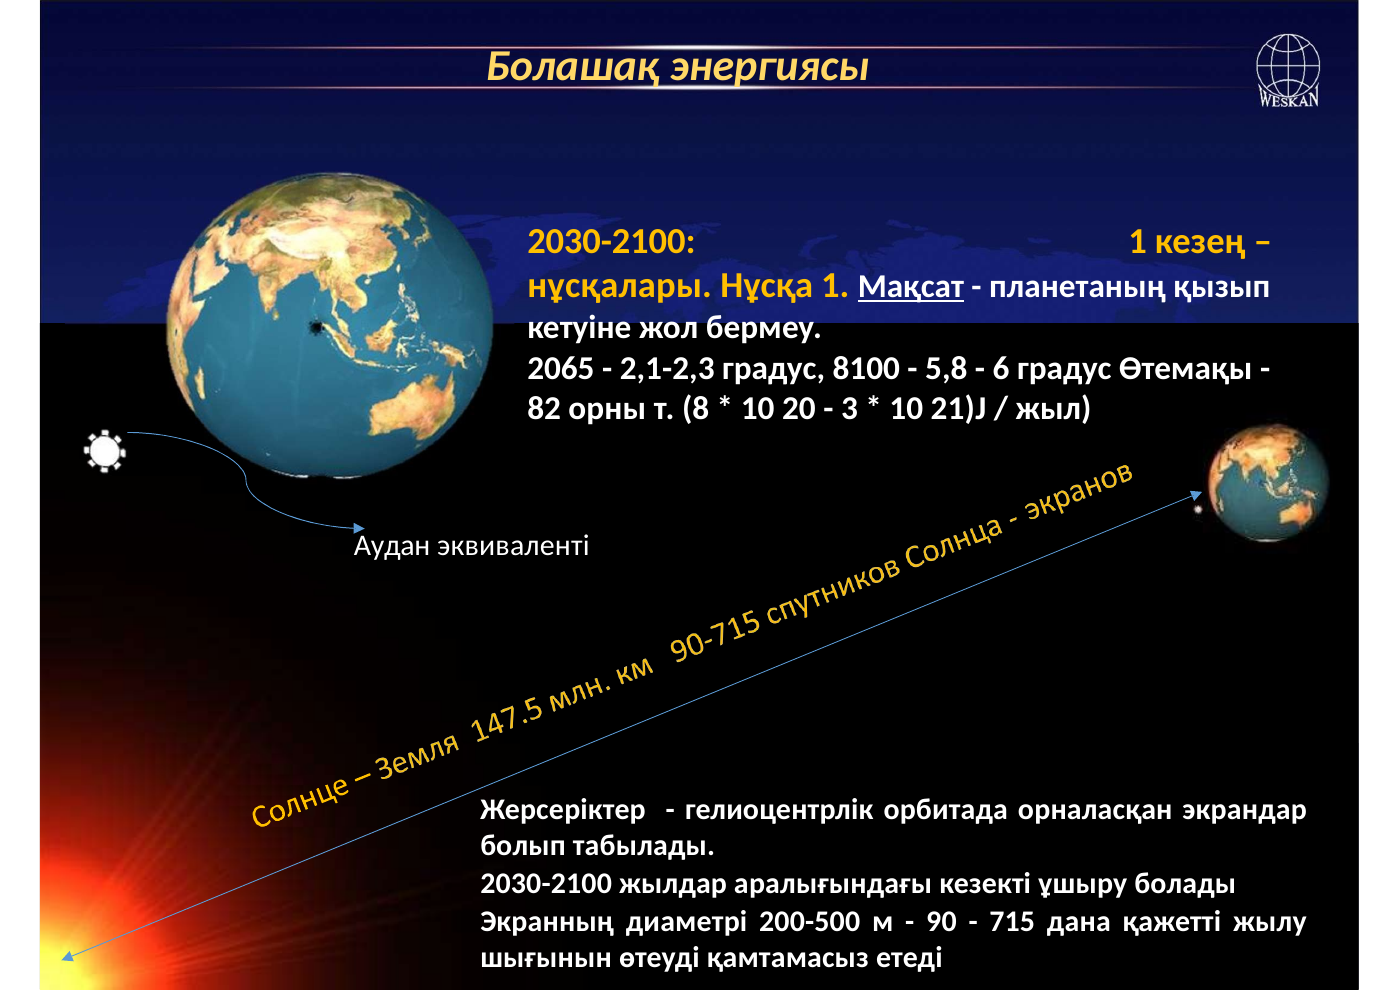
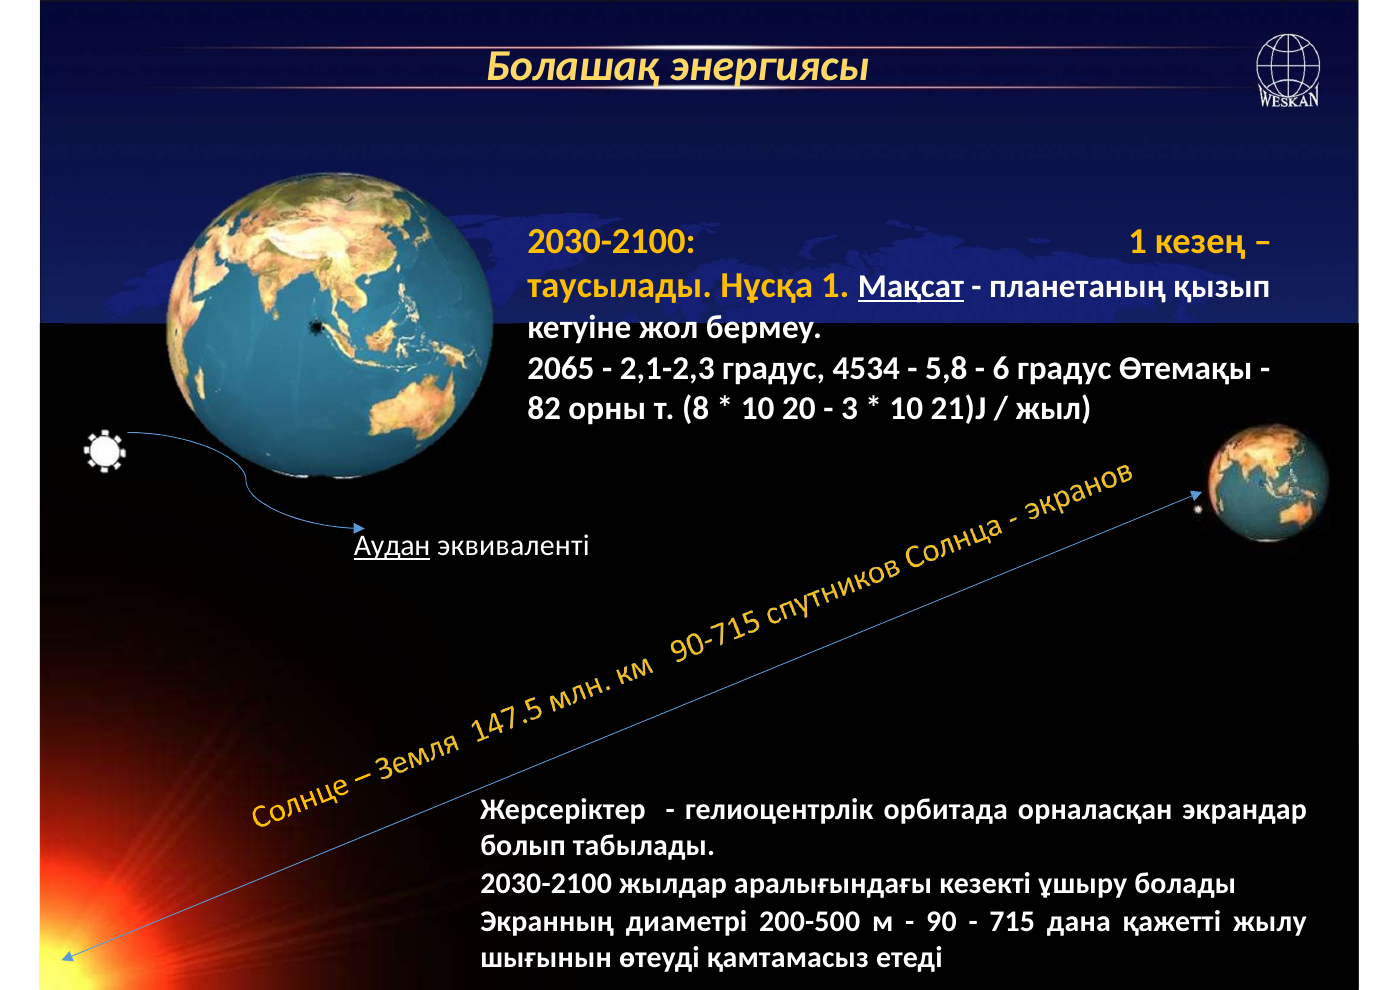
нұсқалары: нұсқалары -> таусылады (620, 285)
8100: 8100 -> 4534 (866, 368)
Аудан underline: none -> present (392, 546)
